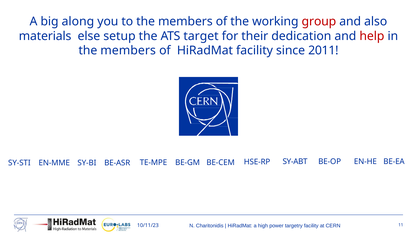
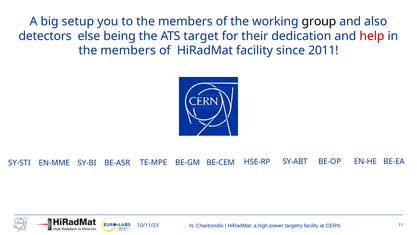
along: along -> setup (78, 21)
group colour: red -> black (319, 21)
materials: materials -> detectors (45, 36)
setup: setup -> being (120, 36)
